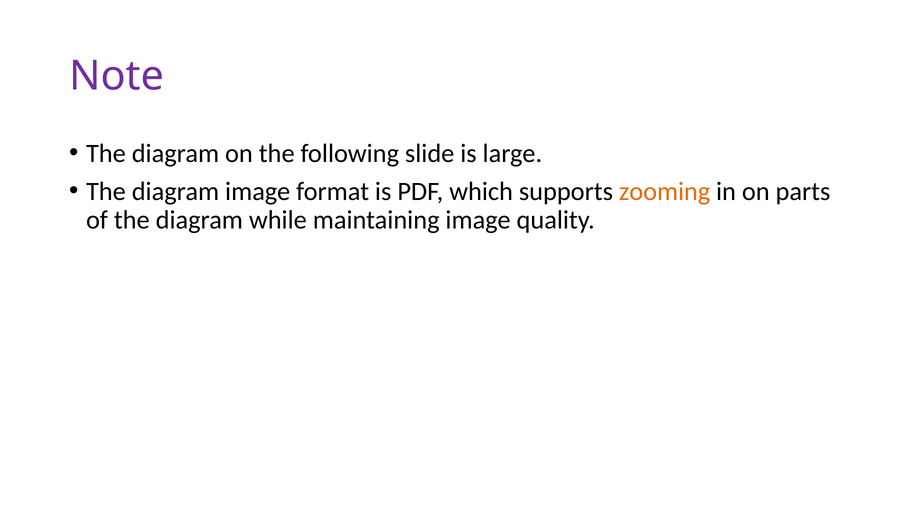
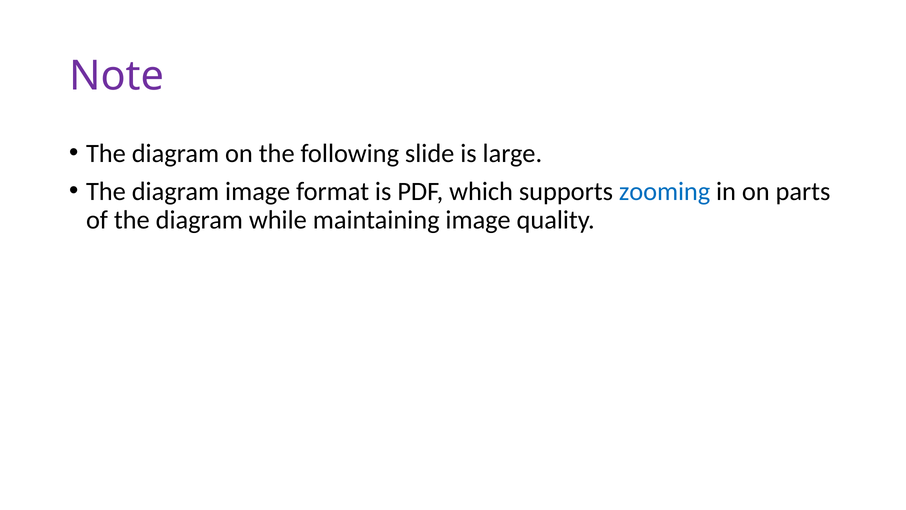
zooming colour: orange -> blue (665, 191)
